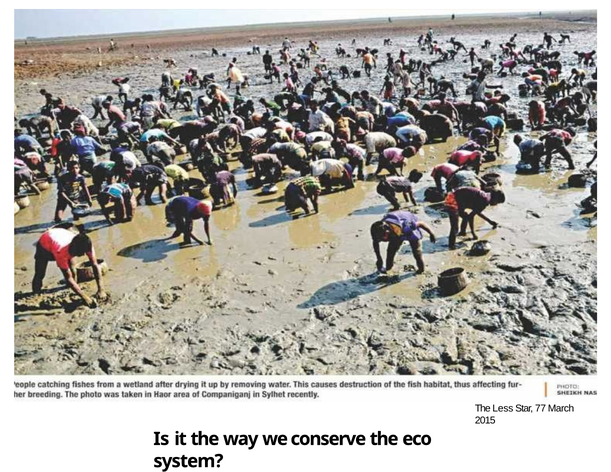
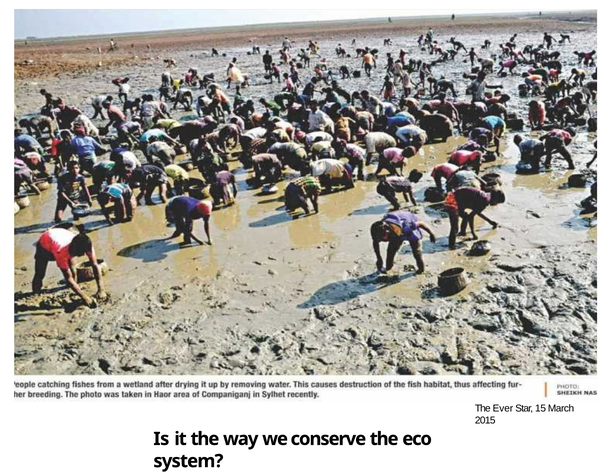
Less: Less -> Ever (503, 409)
77: 77 -> 15 (541, 409)
